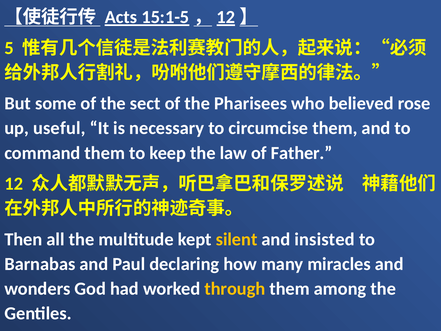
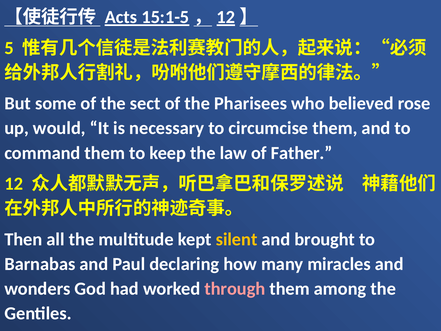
useful: useful -> would (59, 128)
insisted: insisted -> brought (325, 239)
through colour: yellow -> pink (235, 289)
